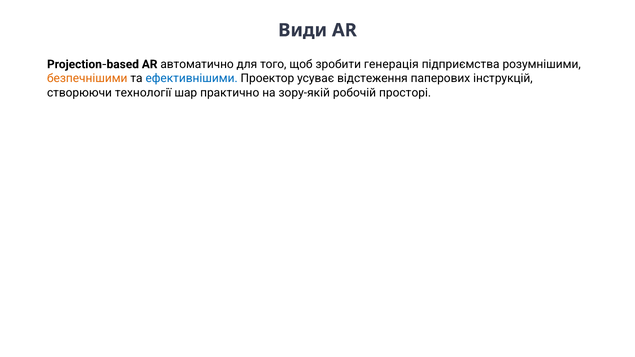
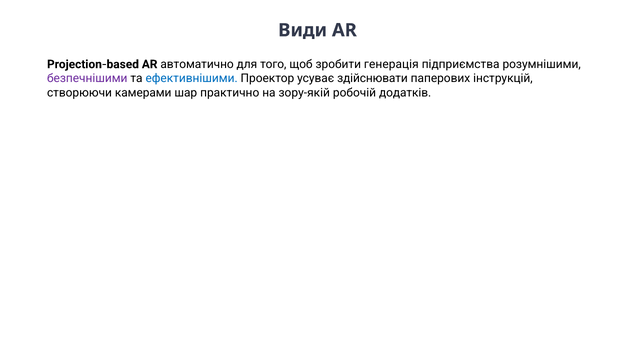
безпечнішими colour: orange -> purple (87, 79)
відстеження: відстеження -> здійснювати (373, 79)
технології: технології -> камерами (143, 93)
просторі: просторі -> додатків (405, 93)
